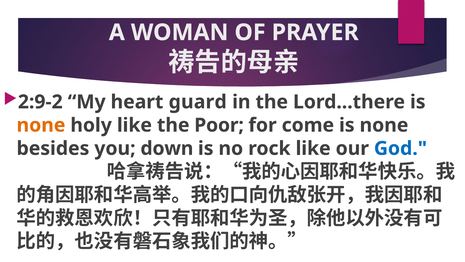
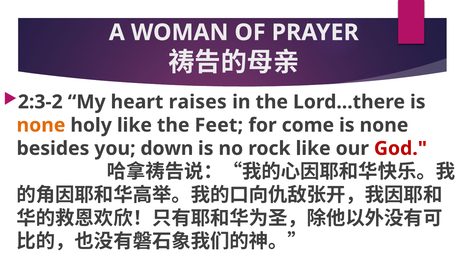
2:9-2: 2:9-2 -> 2:3-2 (40, 102)
guard: guard -> raises (198, 102)
Poor: Poor -> Feet (219, 125)
God colour: blue -> red (400, 148)
